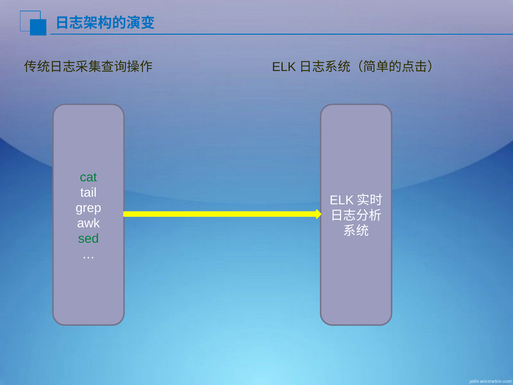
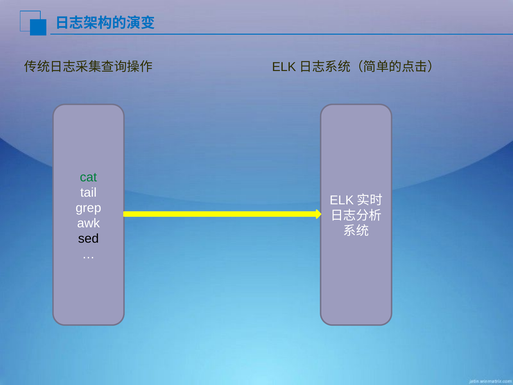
sed colour: green -> black (88, 239)
